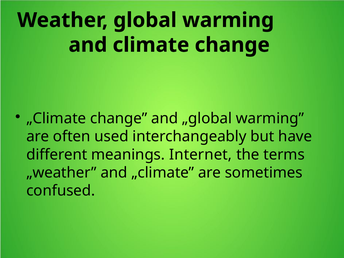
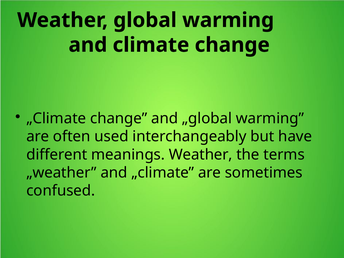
meanings Internet: Internet -> Weather (201, 155)
